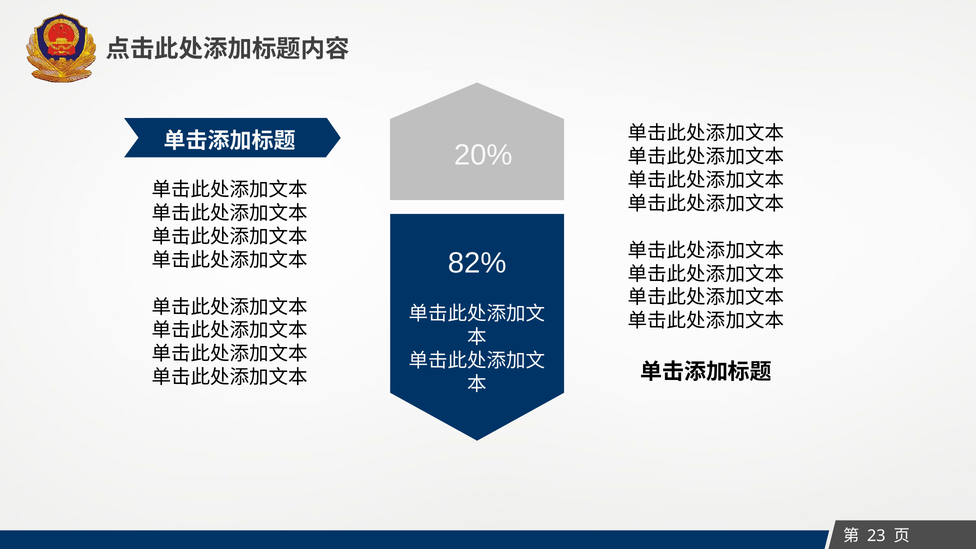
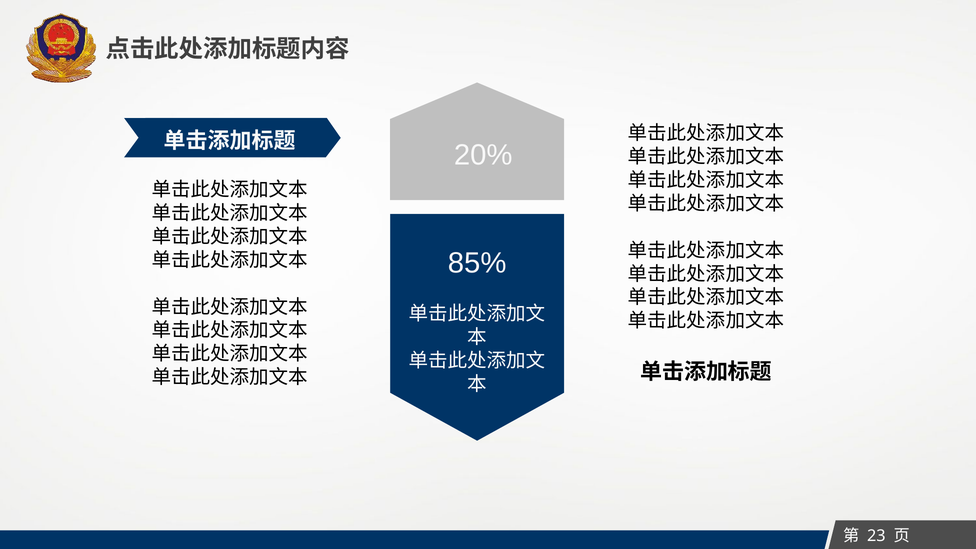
82%: 82% -> 85% (477, 263)
